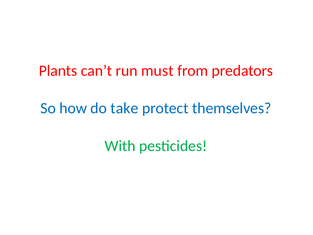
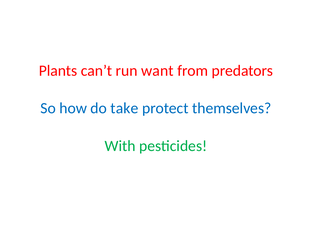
must: must -> want (157, 71)
